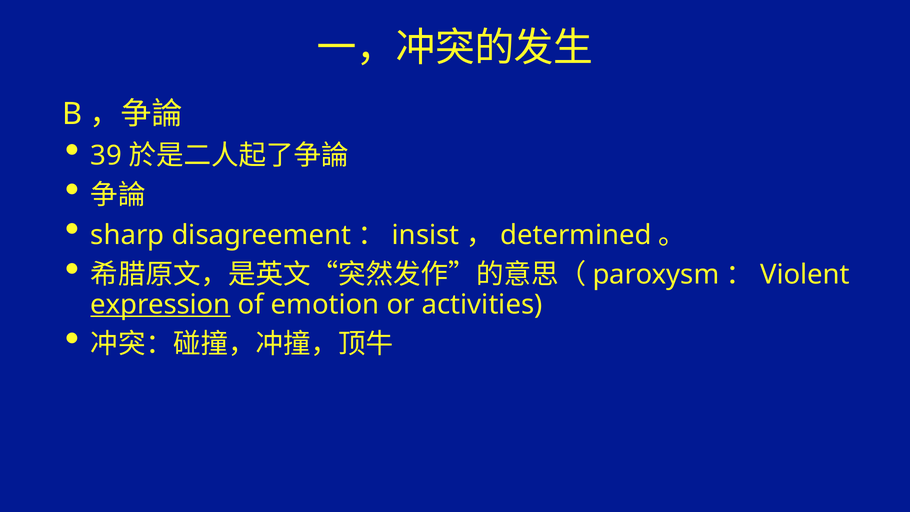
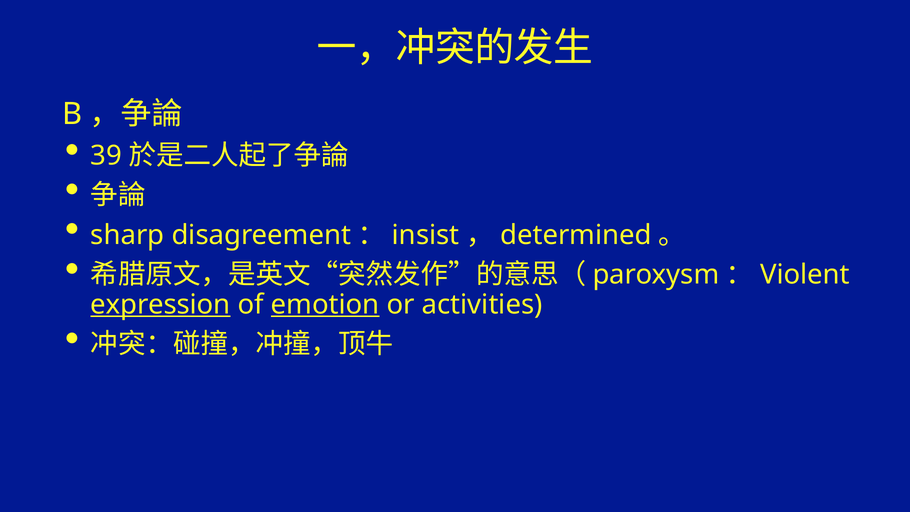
emotion underline: none -> present (325, 304)
